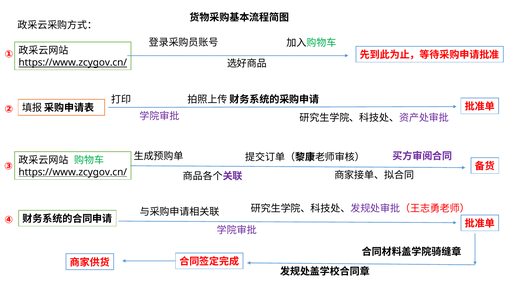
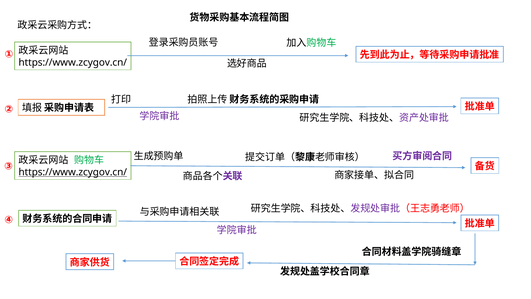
https://www.zcygov.cn/ underline: present -> none (73, 63)
